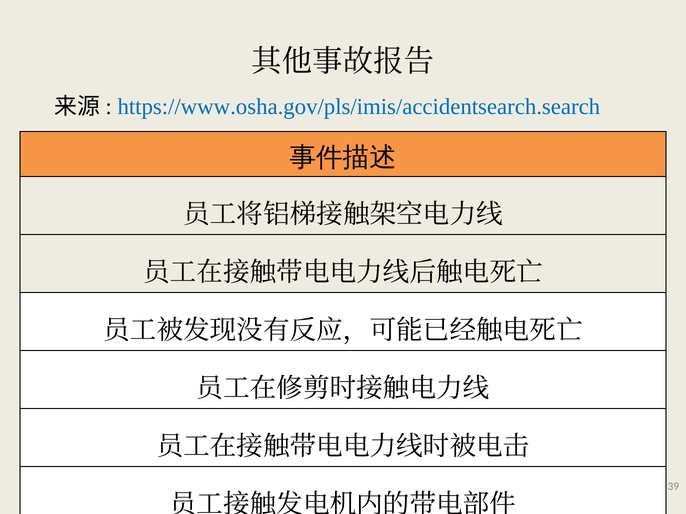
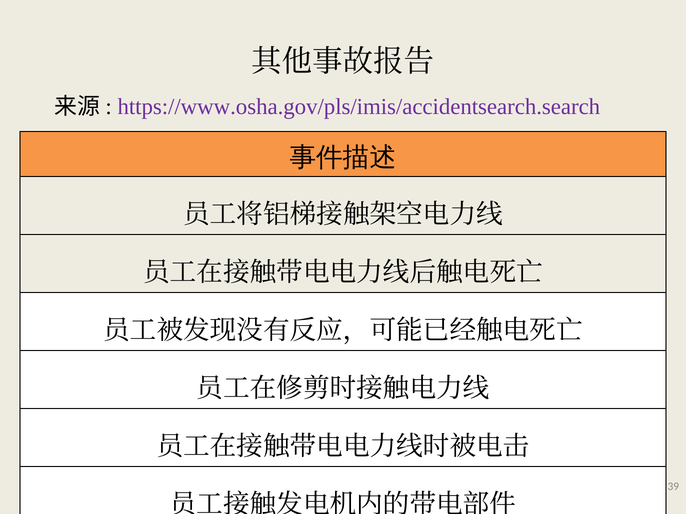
https://www.osha.gov/pls/imis/accidentsearch.search colour: blue -> purple (359, 107)
